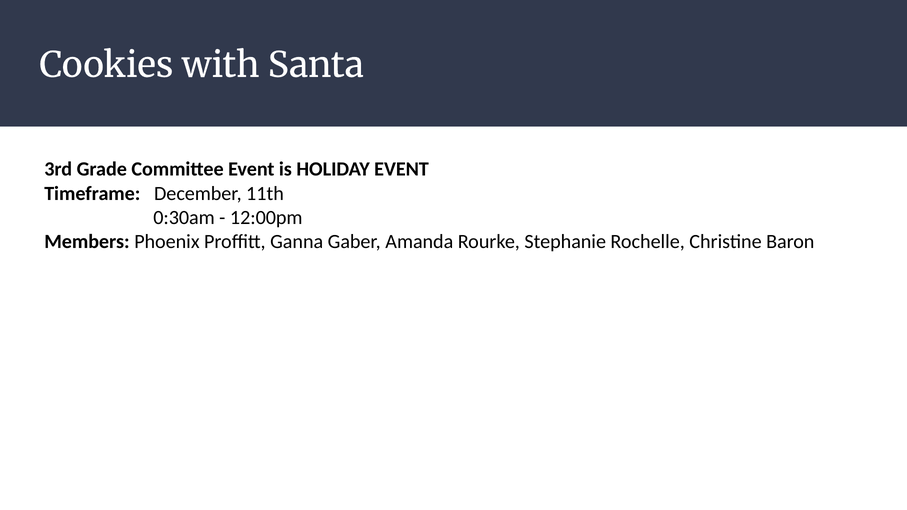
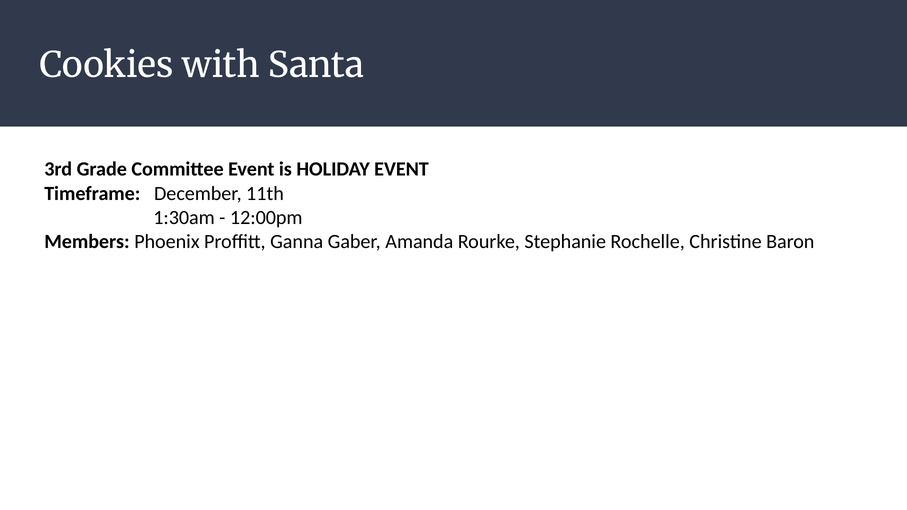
0:30am: 0:30am -> 1:30am (184, 218)
